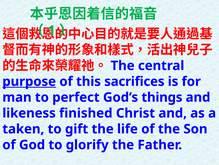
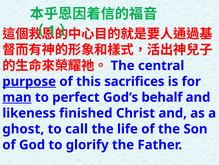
man underline: none -> present (17, 97)
things: things -> behalf (162, 97)
taken: taken -> ghost (23, 128)
gift: gift -> call (77, 128)
